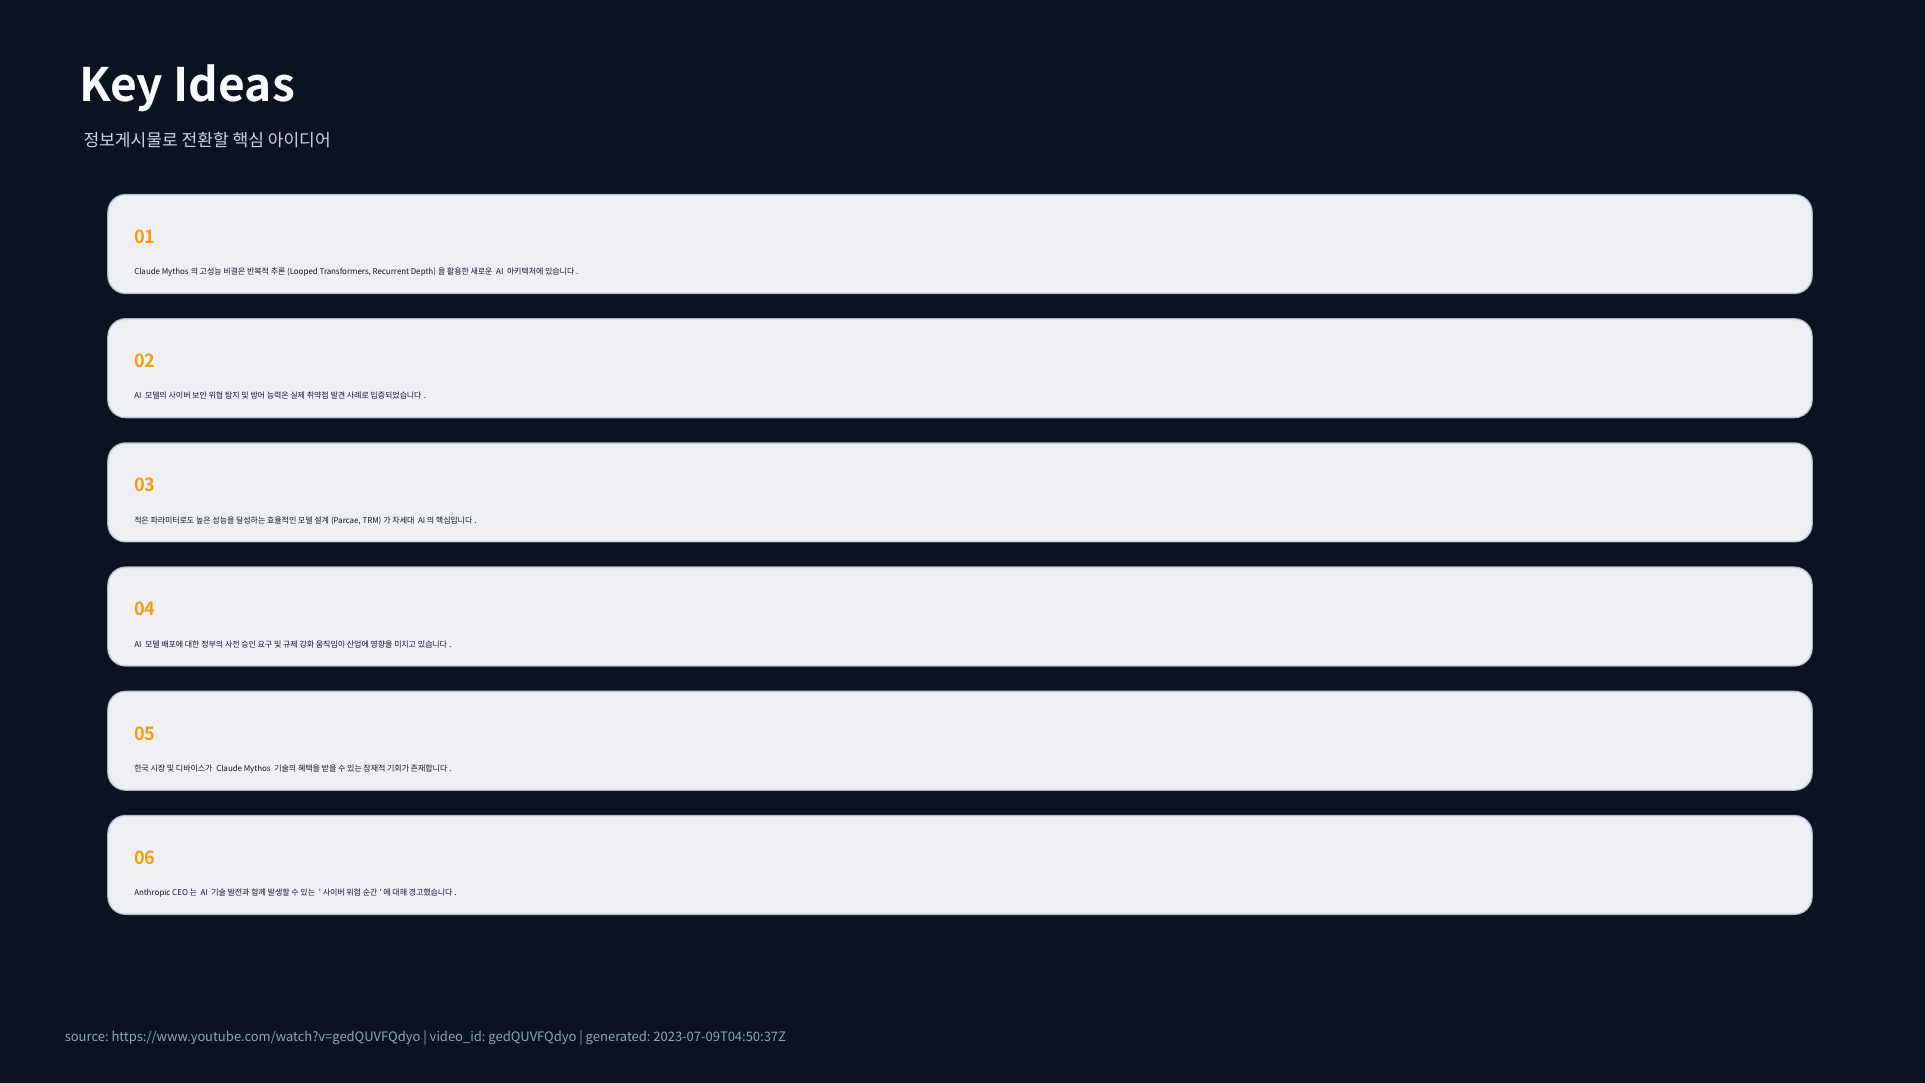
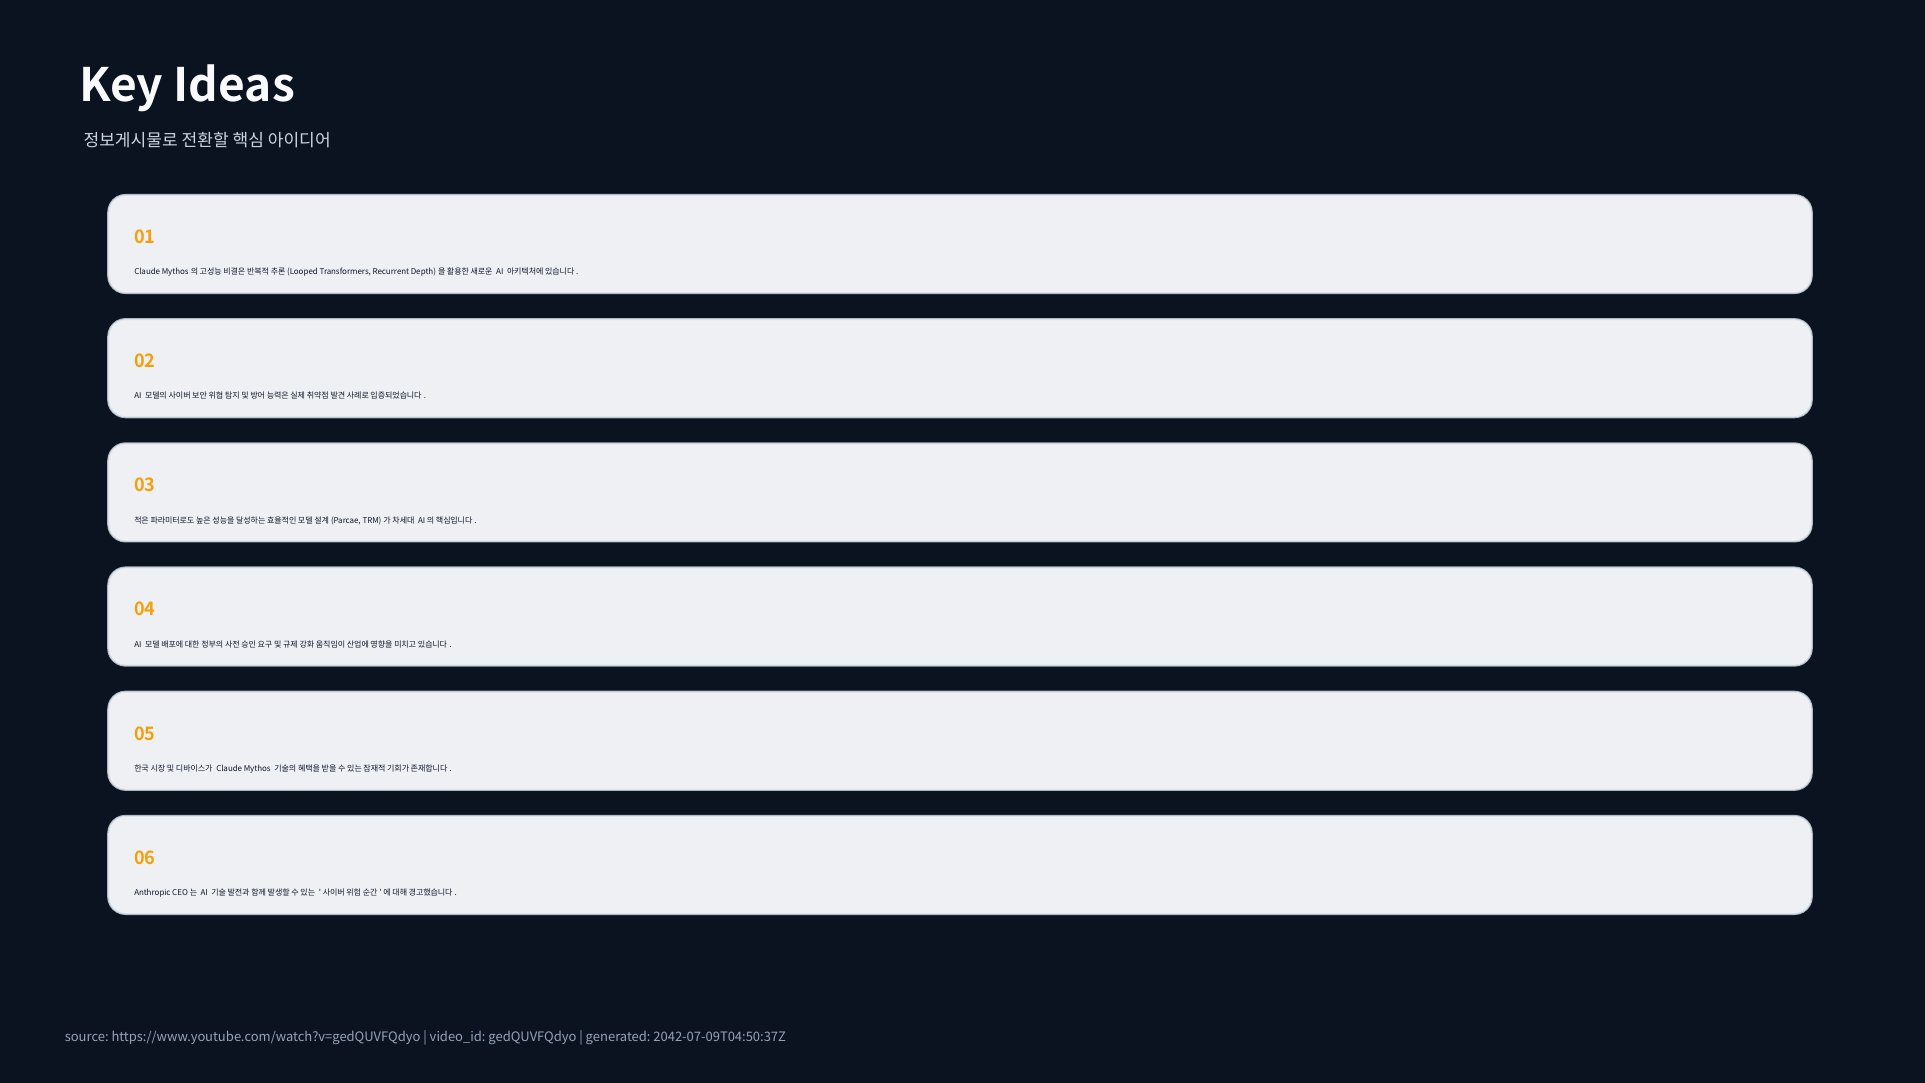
2023-07-09T04:50:37Z: 2023-07-09T04:50:37Z -> 2042-07-09T04:50:37Z (720, 1037)
